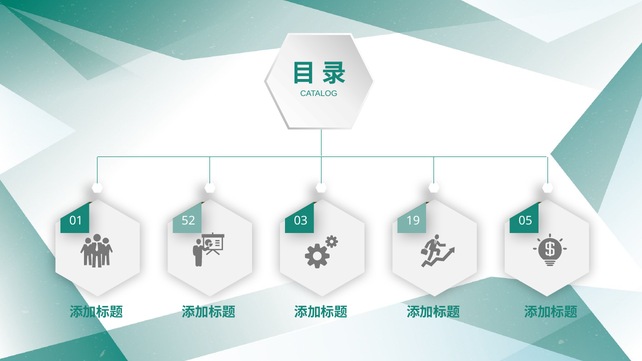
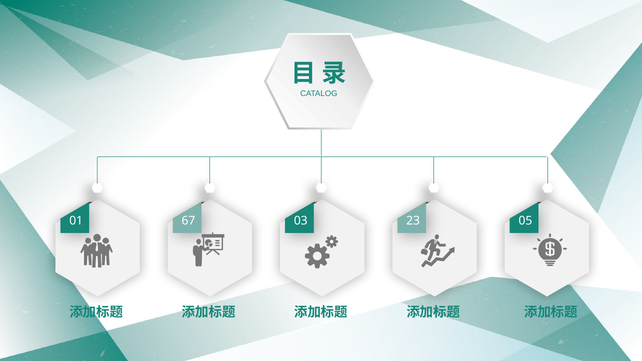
52: 52 -> 67 (188, 221)
19: 19 -> 23 (413, 221)
